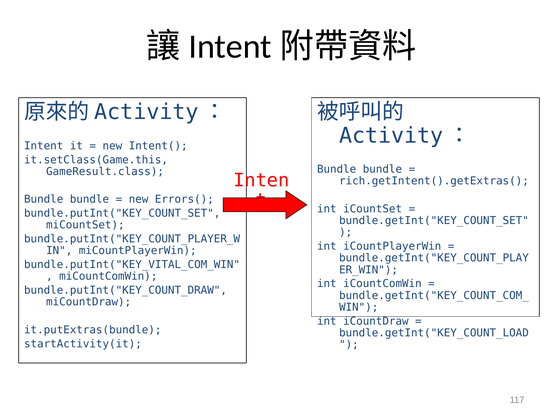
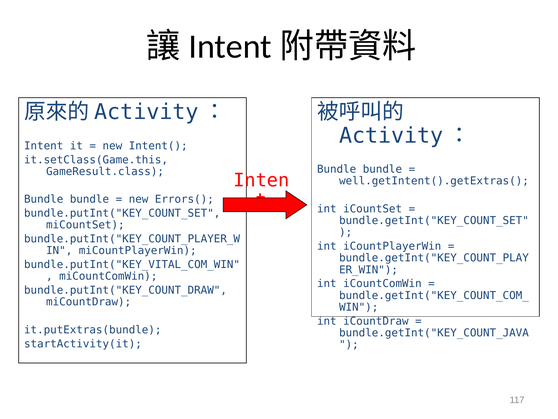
rich.getIntent().getExtras(: rich.getIntent().getExtras( -> well.getIntent().getExtras( (434, 181)
bundle.getInt("KEY_COUNT_LOAD: bundle.getInt("KEY_COUNT_LOAD -> bundle.getInt("KEY_COUNT_JAVA (434, 332)
